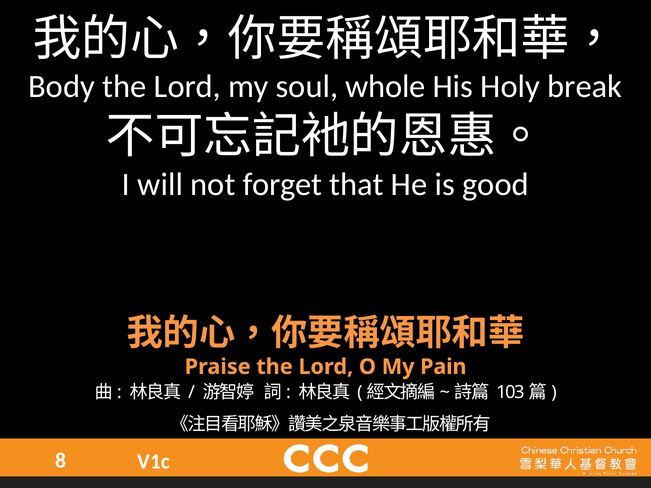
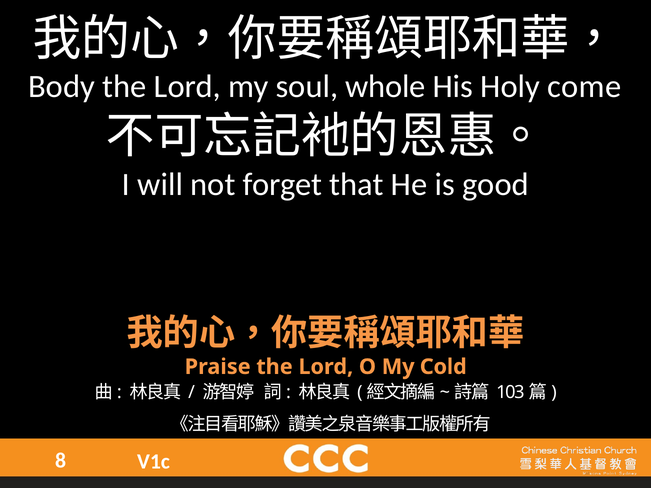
break: break -> come (584, 87)
Pain: Pain -> Cold (443, 367)
